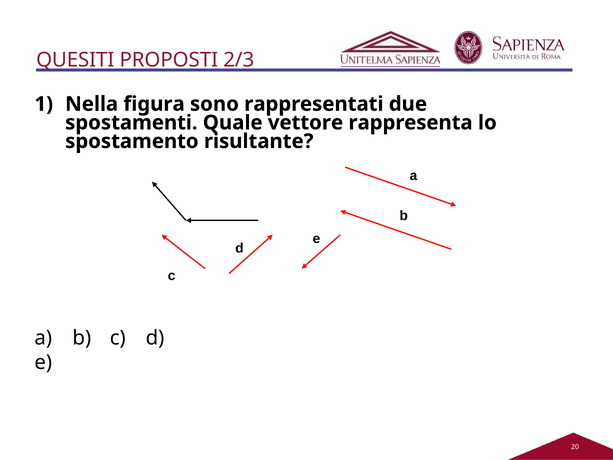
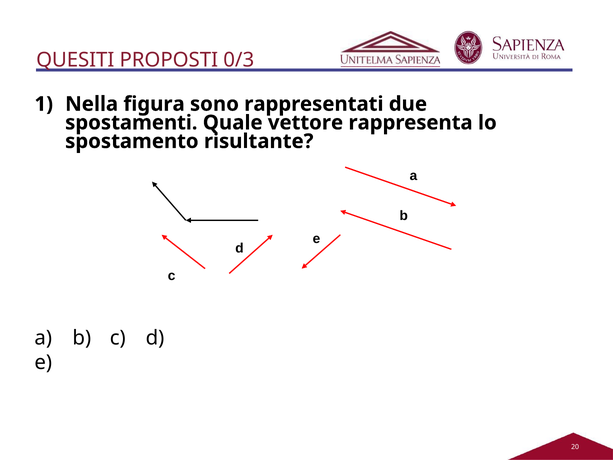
2/3: 2/3 -> 0/3 (239, 60)
